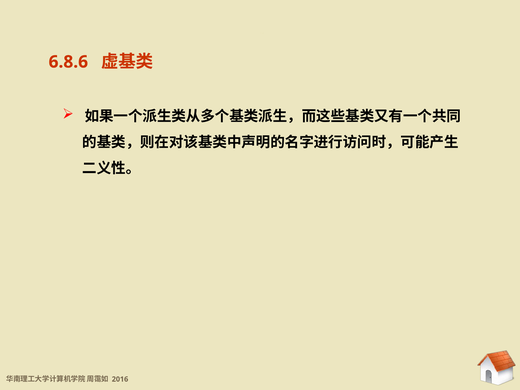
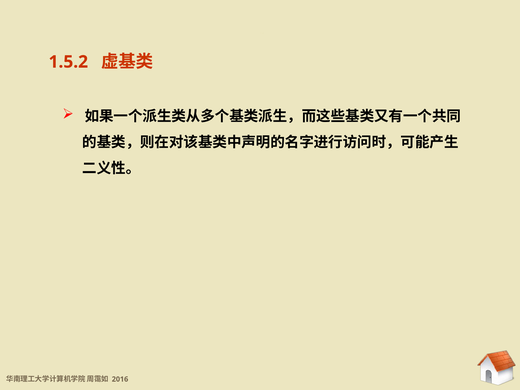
6.8.6: 6.8.6 -> 1.5.2 (68, 62)
